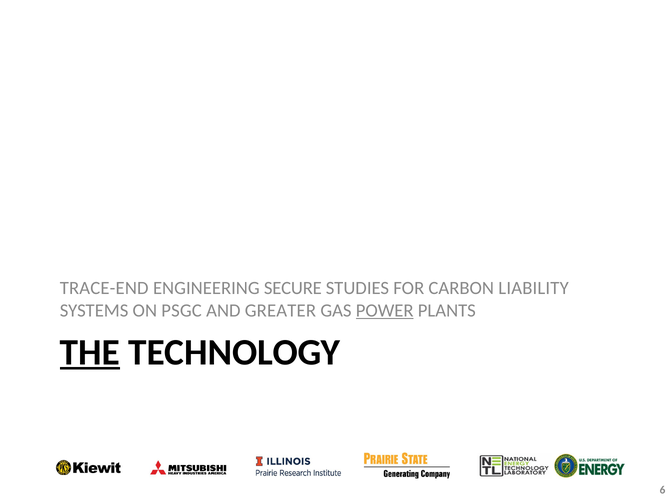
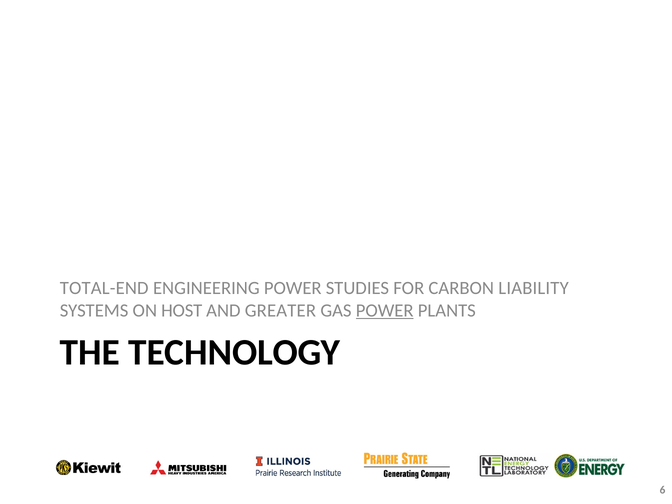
TRACE-END: TRACE-END -> TOTAL-END (104, 288)
ENGINEERING SECURE: SECURE -> POWER (293, 288)
PSGC: PSGC -> HOST (182, 311)
THE underline: present -> none (90, 352)
